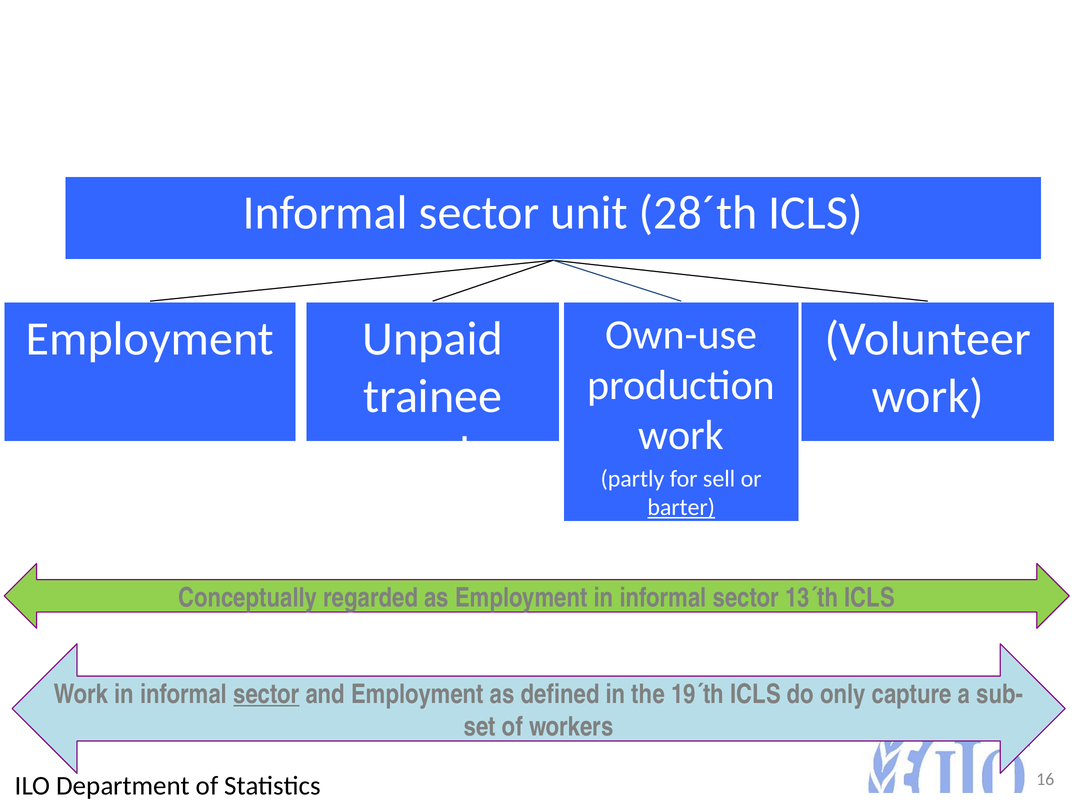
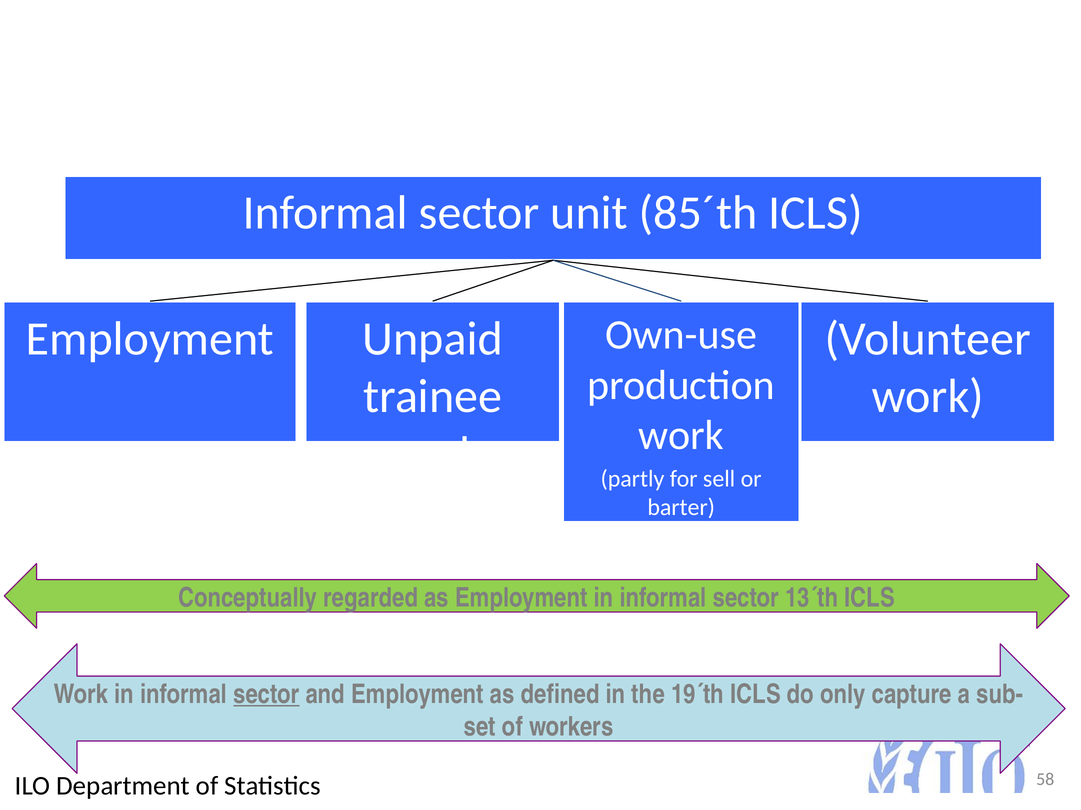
28´th: 28´th -> 85´th (698, 213)
barter underline: present -> none (681, 508)
16: 16 -> 58 (1045, 780)
